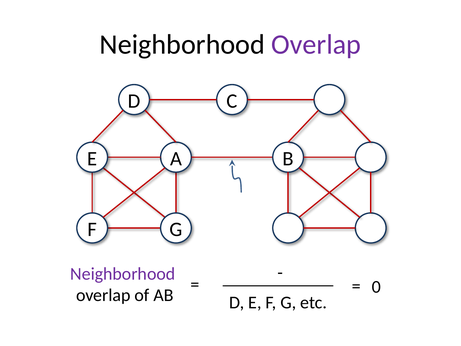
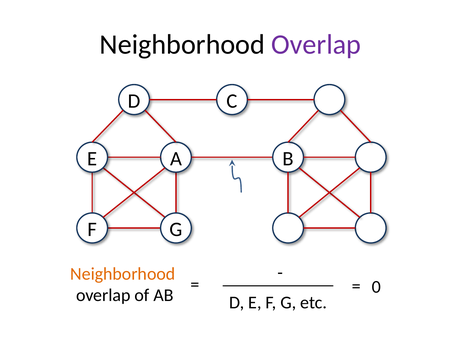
Neighborhood colour: purple -> orange (123, 274)
